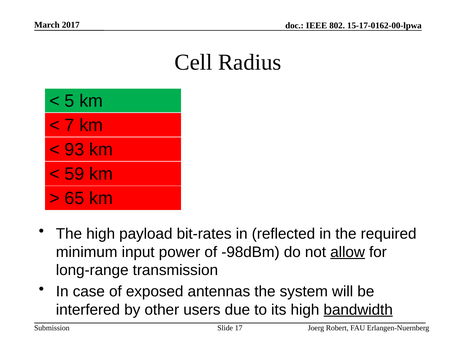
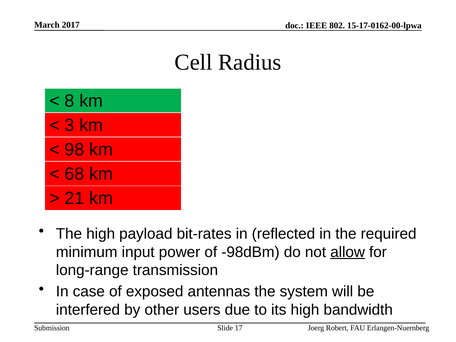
5: 5 -> 8 (70, 101)
7: 7 -> 3 (70, 125)
93: 93 -> 98 (74, 150)
59: 59 -> 68 (74, 174)
65: 65 -> 21 (74, 198)
bandwidth underline: present -> none (358, 310)
